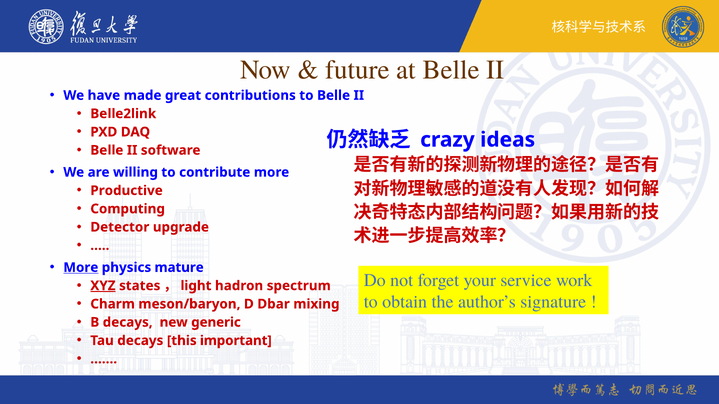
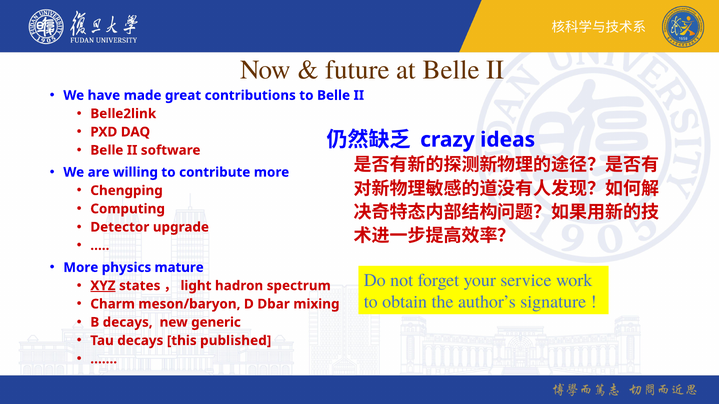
Productive: Productive -> Chengping (127, 191)
More underline: present -> none (81, 268)
important: important -> published (236, 341)
